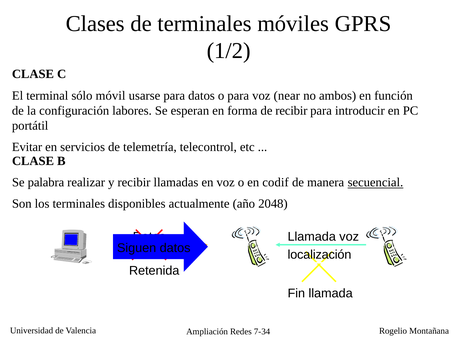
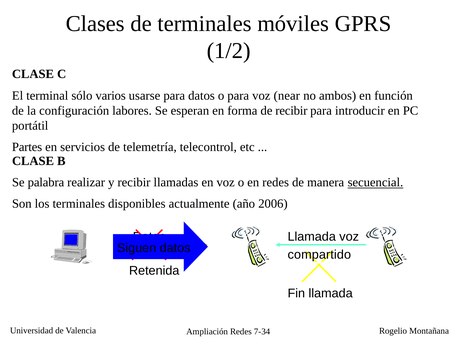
móvil: móvil -> varios (111, 95)
Evitar: Evitar -> Partes (27, 147)
en codif: codif -> redes (276, 182)
2048: 2048 -> 2006 (273, 204)
localización: localización -> compartido (319, 254)
